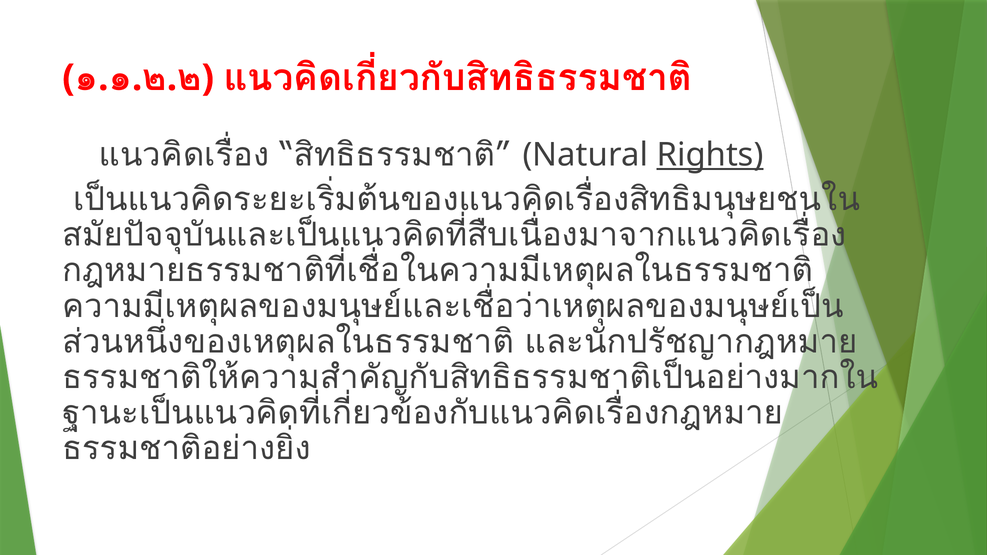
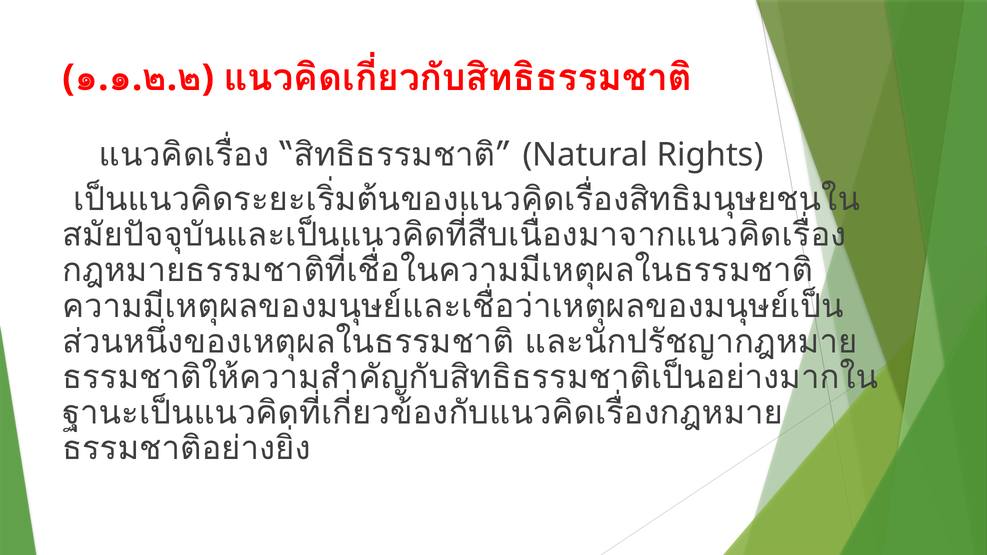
Rights underline: present -> none (710, 155)
